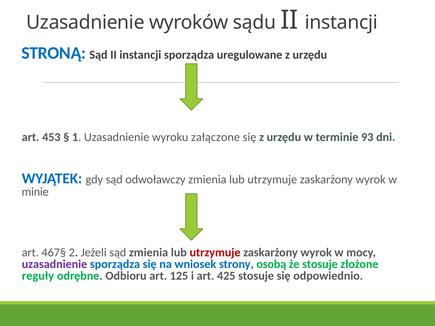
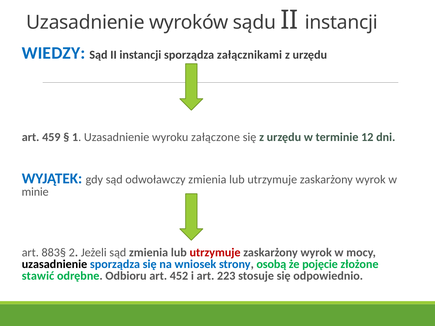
STRONĄ: STRONĄ -> WIEDZY (53, 53)
uregulowane: uregulowane -> załącznikami (249, 55)
453: 453 -> 459 (51, 137)
93: 93 -> 12 (367, 137)
467§: 467§ -> 883§ (54, 253)
uzasadnienie colour: purple -> black (54, 264)
że stosuje: stosuje -> pojęcie (320, 264)
reguły: reguły -> stawić (38, 276)
125: 125 -> 452 (179, 276)
425: 425 -> 223 (226, 276)
